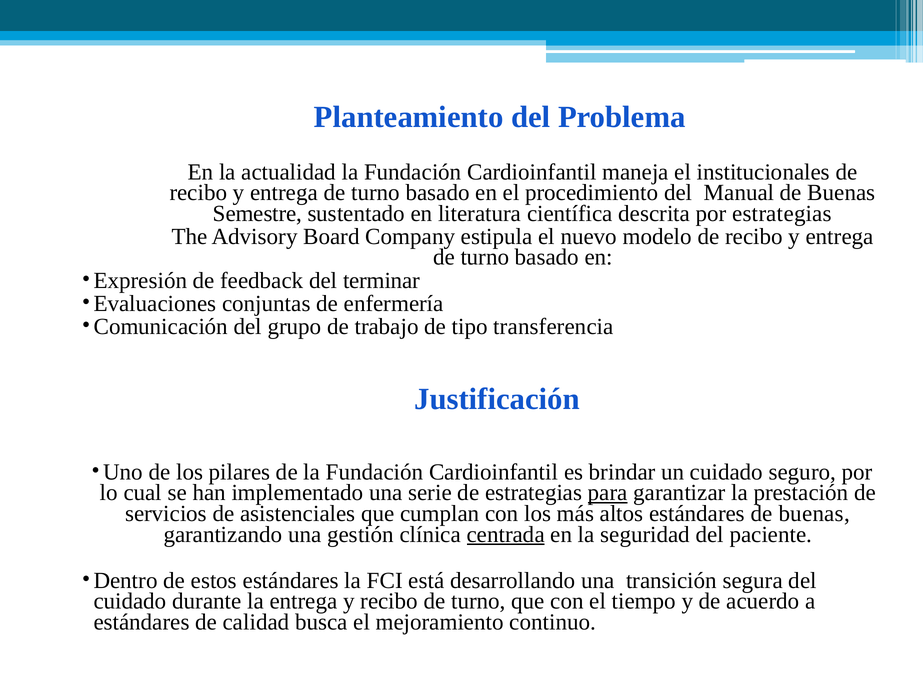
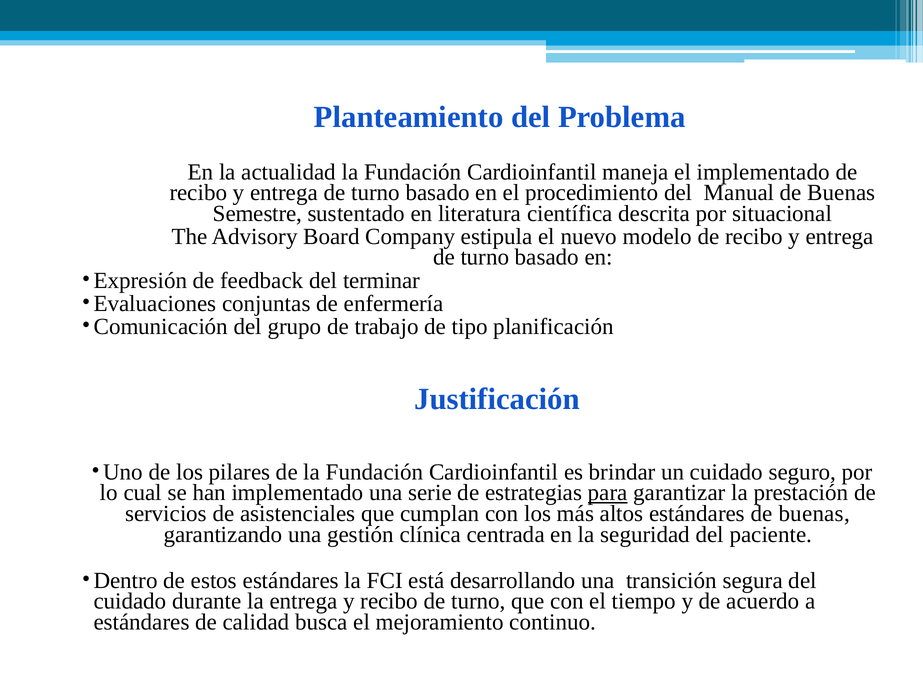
el institucionales: institucionales -> implementado (763, 172)
por estrategias: estrategias -> situacional (782, 214)
transferencia: transferencia -> planificación (554, 327)
centrada underline: present -> none (506, 535)
